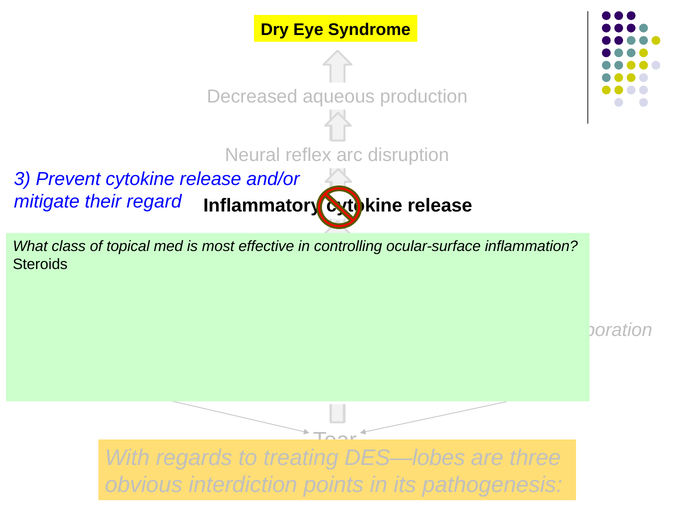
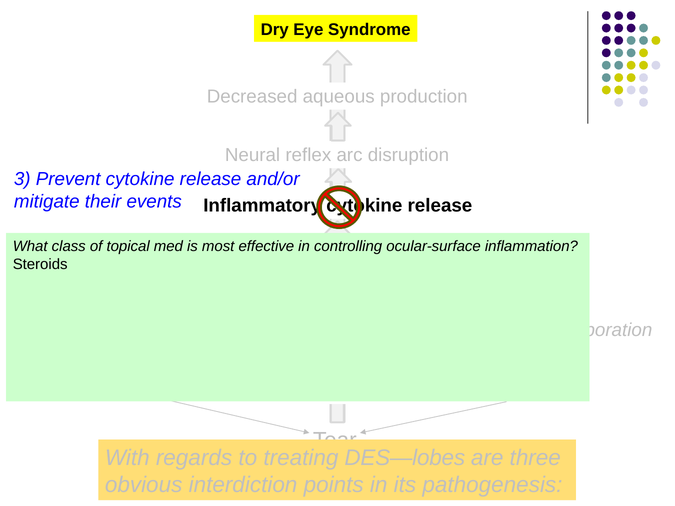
regard: regard -> events (154, 202)
